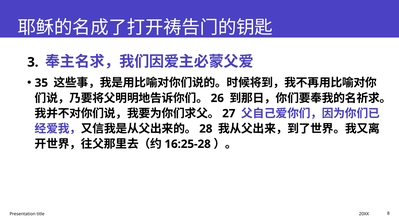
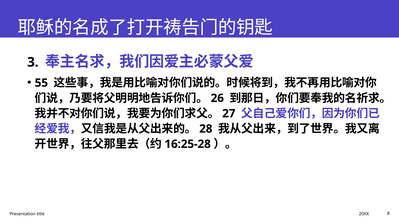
35: 35 -> 55 (41, 83)
